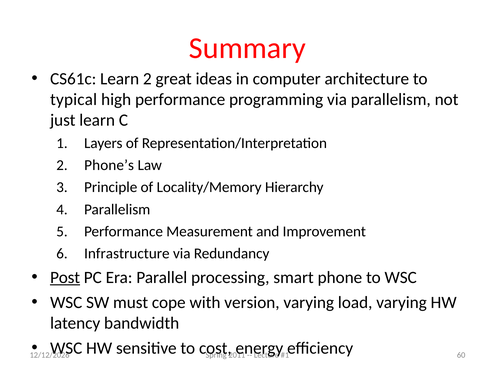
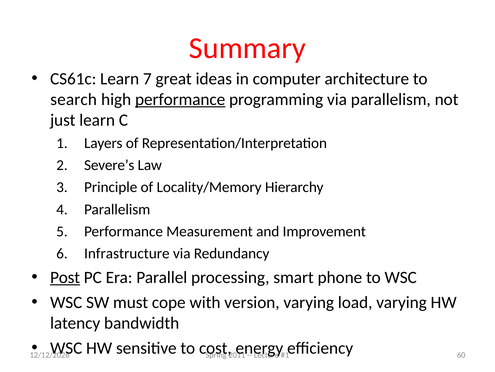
Learn 2: 2 -> 7 (147, 79)
typical: typical -> search (74, 99)
performance underline: none -> present (180, 99)
Phone’s: Phone’s -> Severe’s (109, 165)
